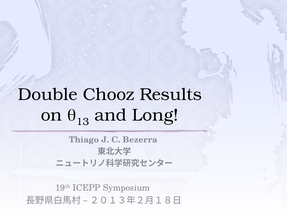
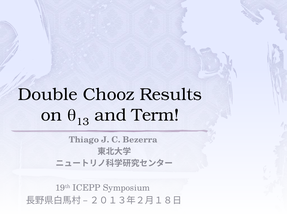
Long: Long -> Term (155, 115)
